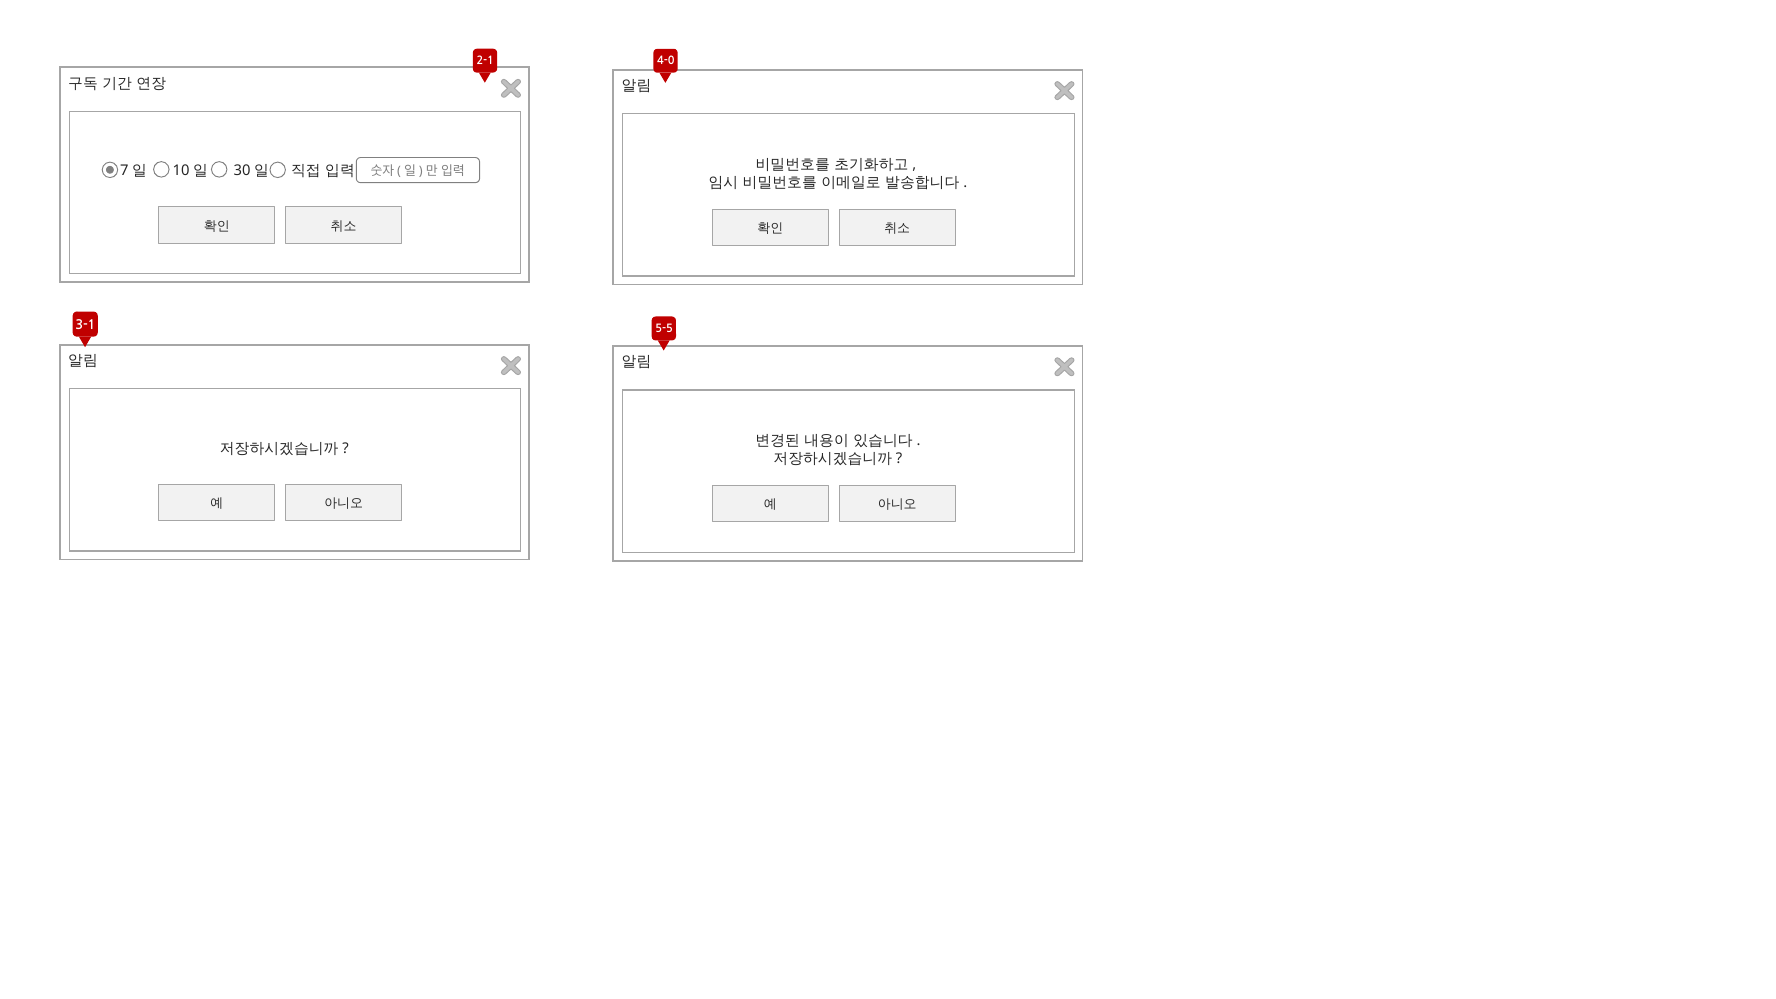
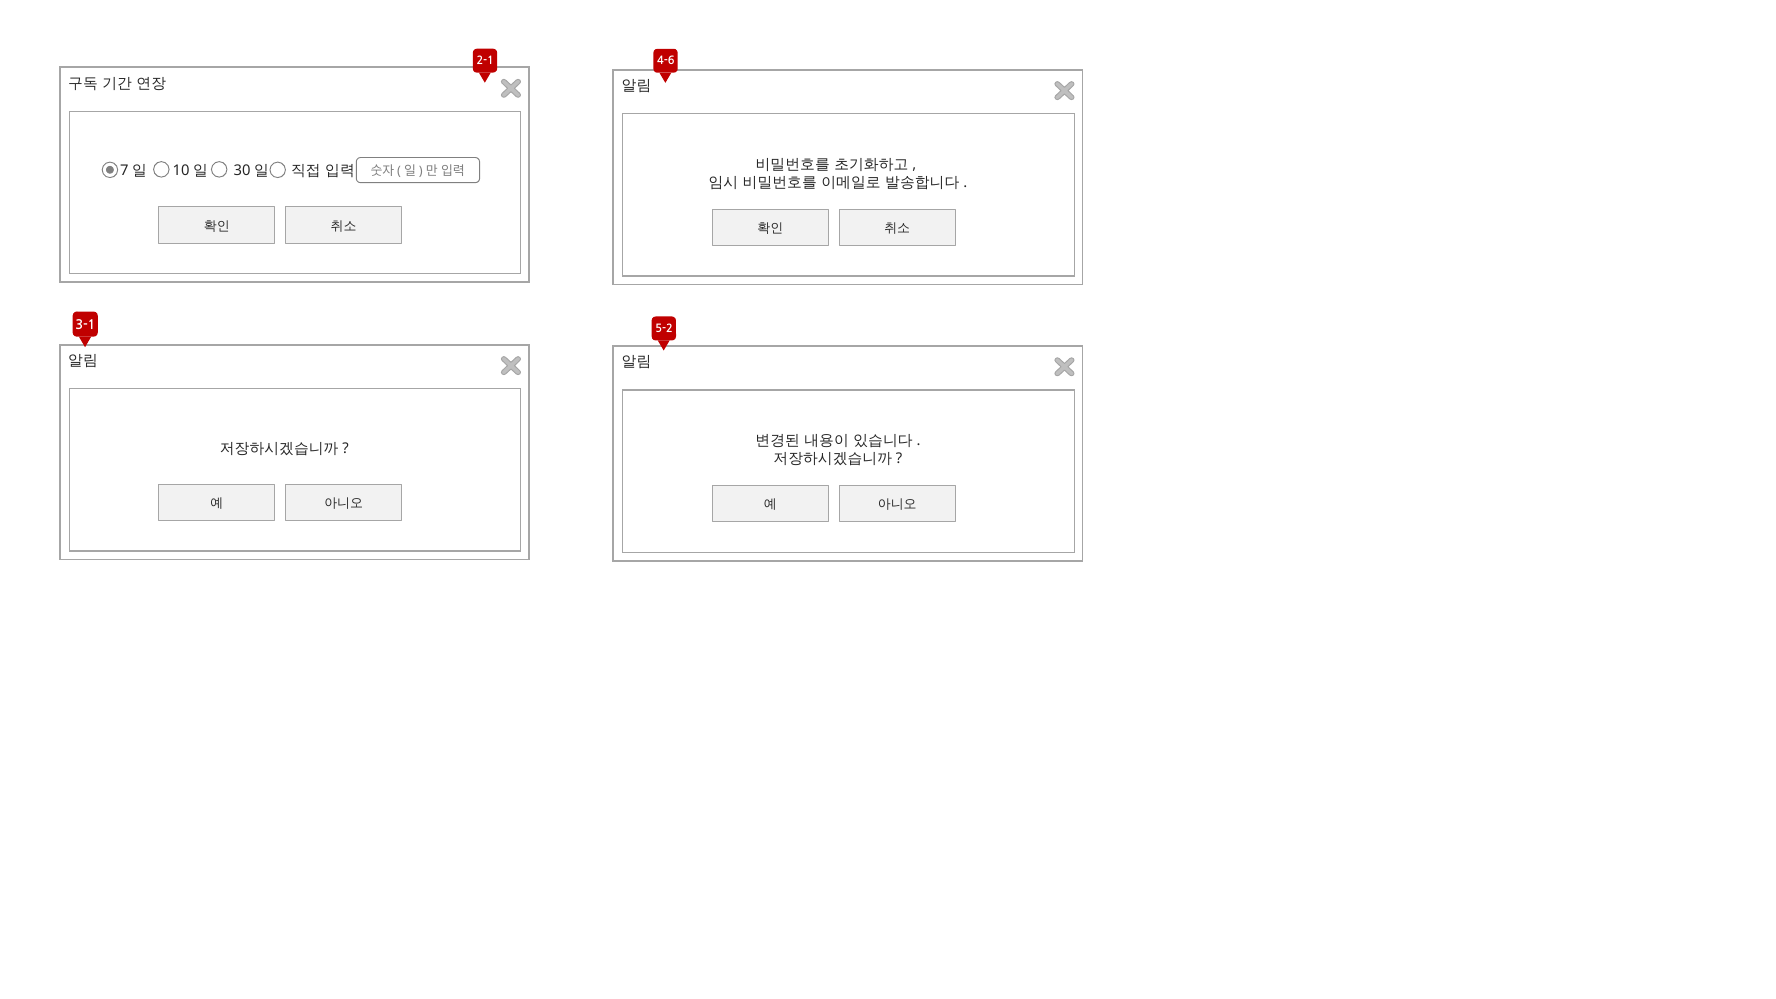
4-0: 4-0 -> 4-6 (666, 61)
5-5: 5-5 -> 5-2 (664, 329)
